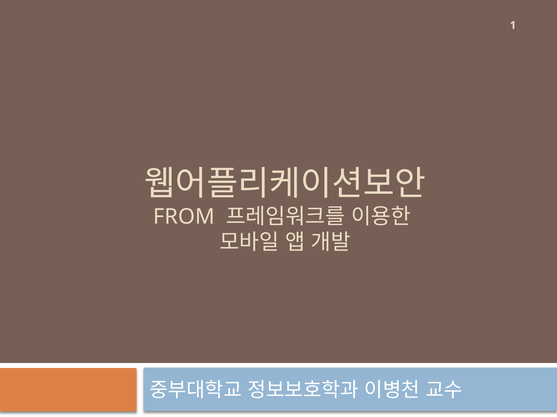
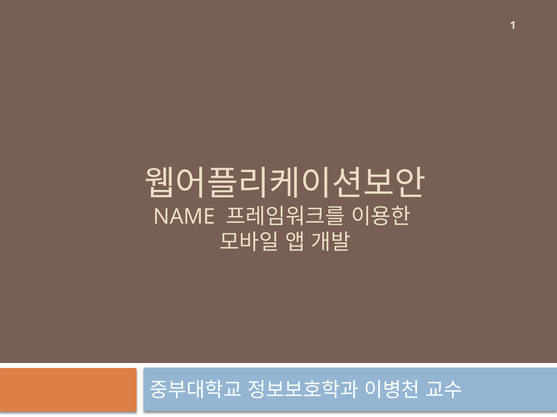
FROM: FROM -> NAME (184, 217)
